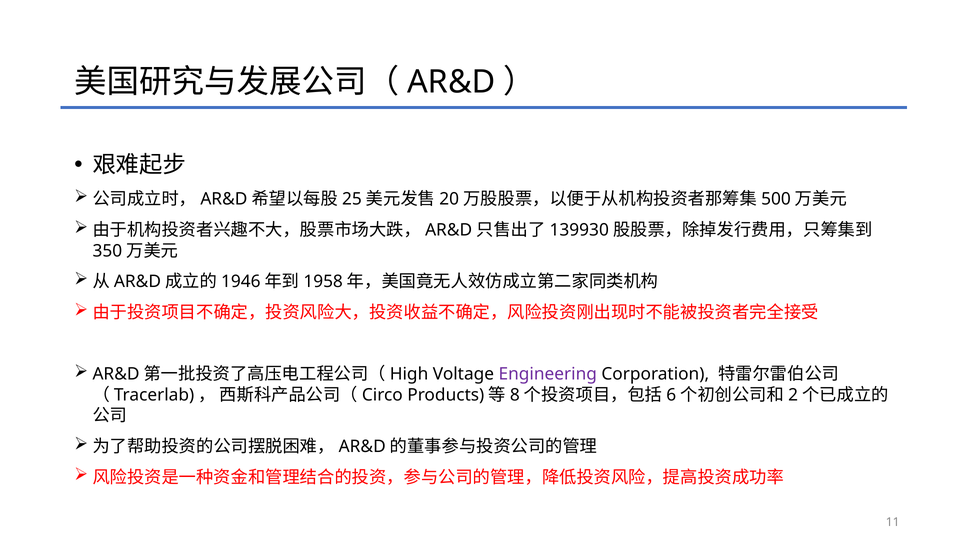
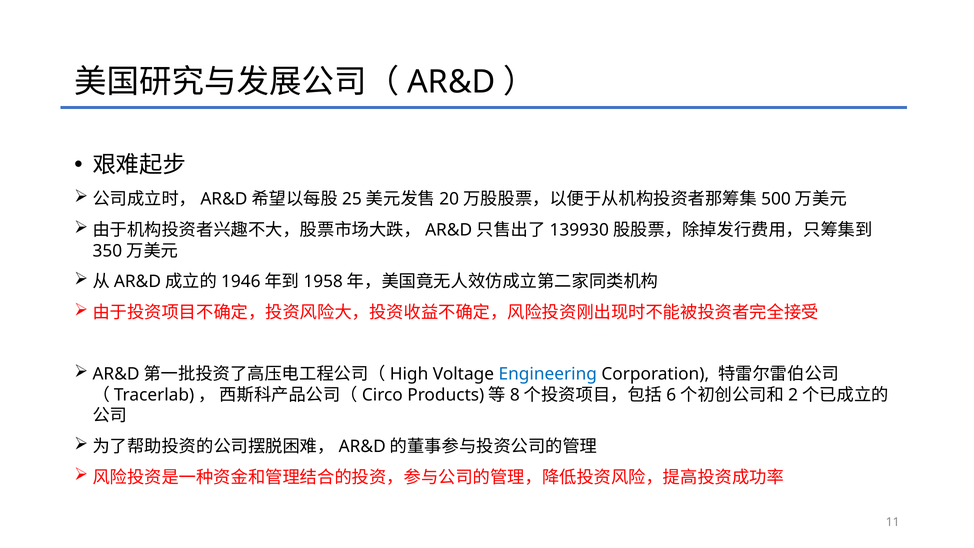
Engineering colour: purple -> blue (548, 374)
